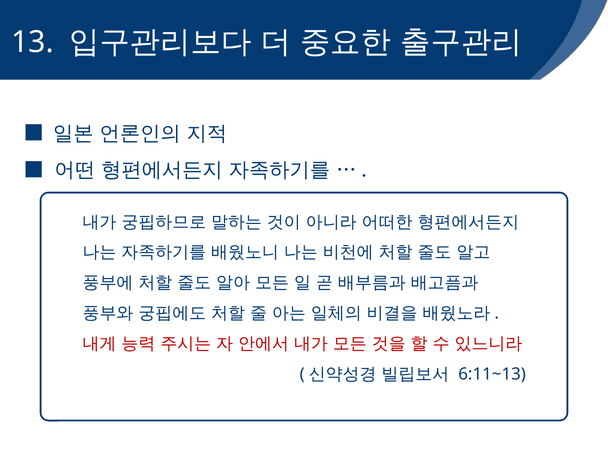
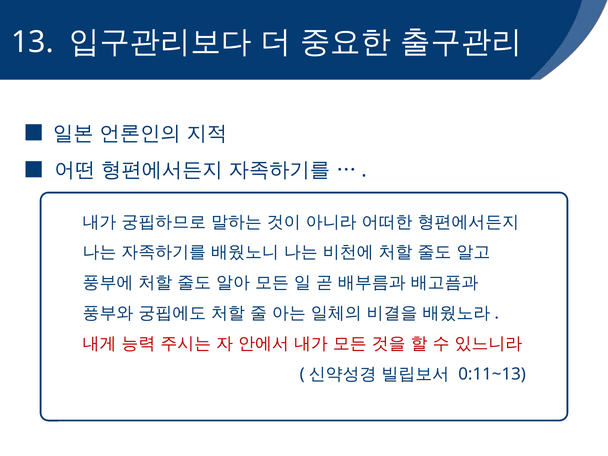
6:11~13: 6:11~13 -> 0:11~13 (492, 374)
